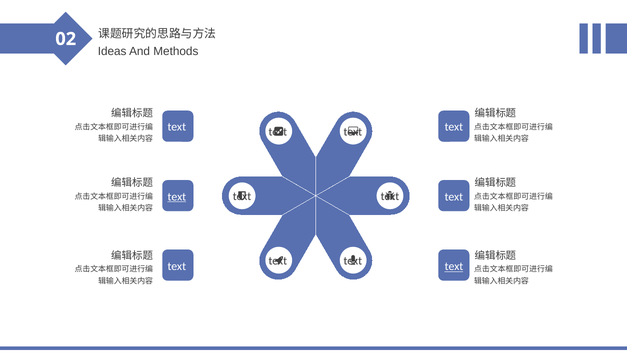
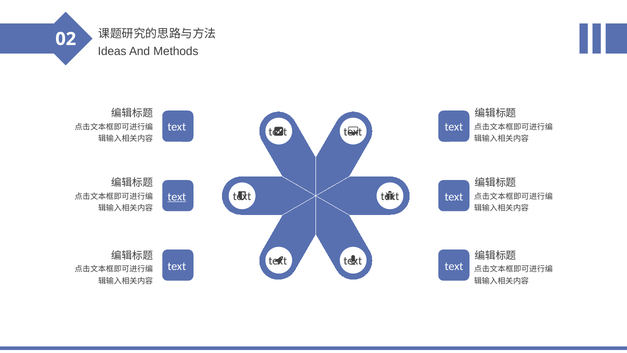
text underline: present -> none (454, 266)
